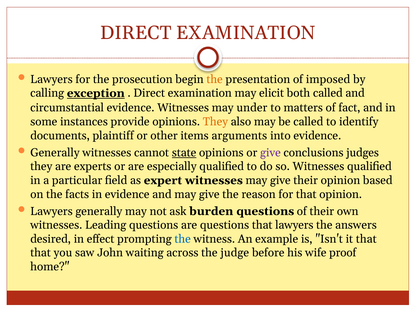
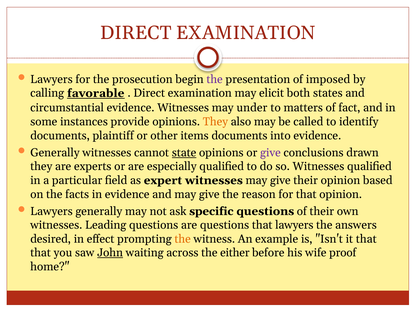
the colour: orange -> purple (215, 79)
exception: exception -> favorable (96, 93)
both called: called -> states (328, 93)
items arguments: arguments -> documents (239, 136)
judges: judges -> drawn (363, 153)
burden: burden -> specific (211, 211)
the colour: blue -> orange (183, 239)
John underline: none -> present (110, 253)
judge: judge -> either (235, 253)
